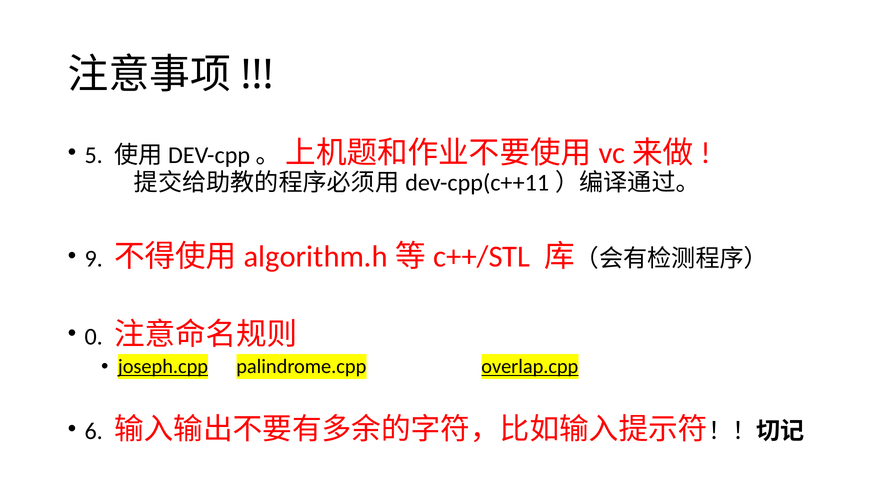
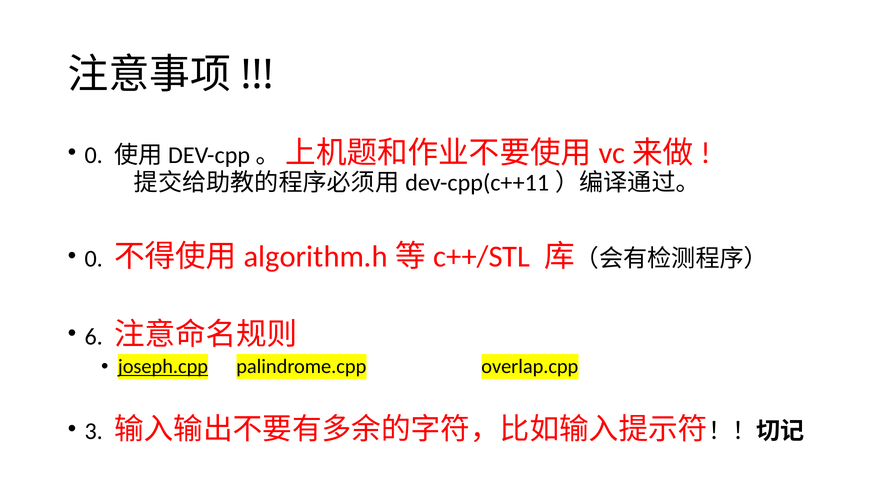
5: 5 -> 0 (94, 155)
9: 9 -> 0 (94, 259)
0: 0 -> 6 (94, 336)
overlap.cpp underline: present -> none (530, 366)
6: 6 -> 3 (94, 431)
